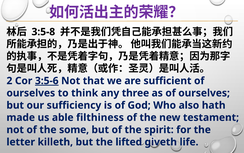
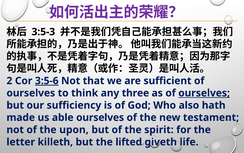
3:5-8: 3:5-8 -> 3:5-3 (43, 32)
ourselves underline: none -> present (204, 93)
able filthiness: filthiness -> ourselves (100, 117)
some: some -> upon (74, 129)
